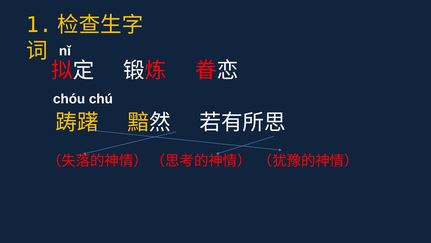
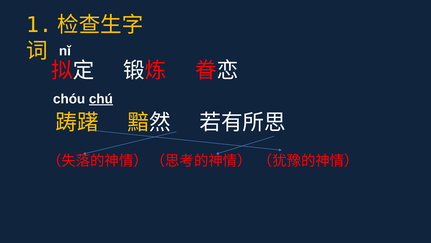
chú underline: none -> present (101, 99)
